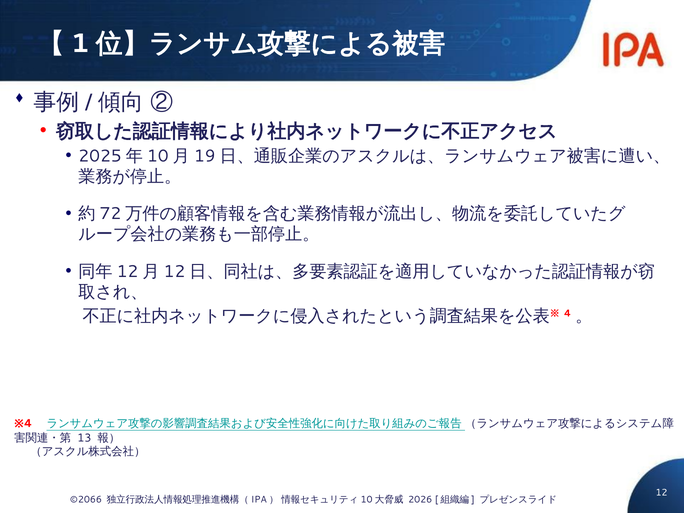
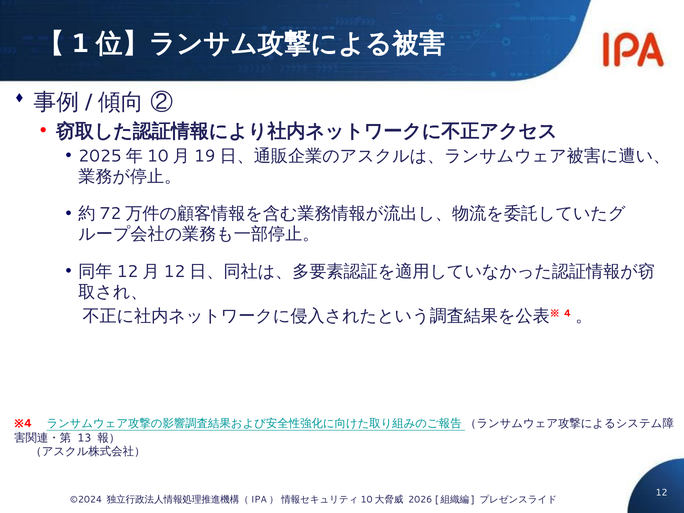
©2066: ©2066 -> ©2024 (86, 500)
